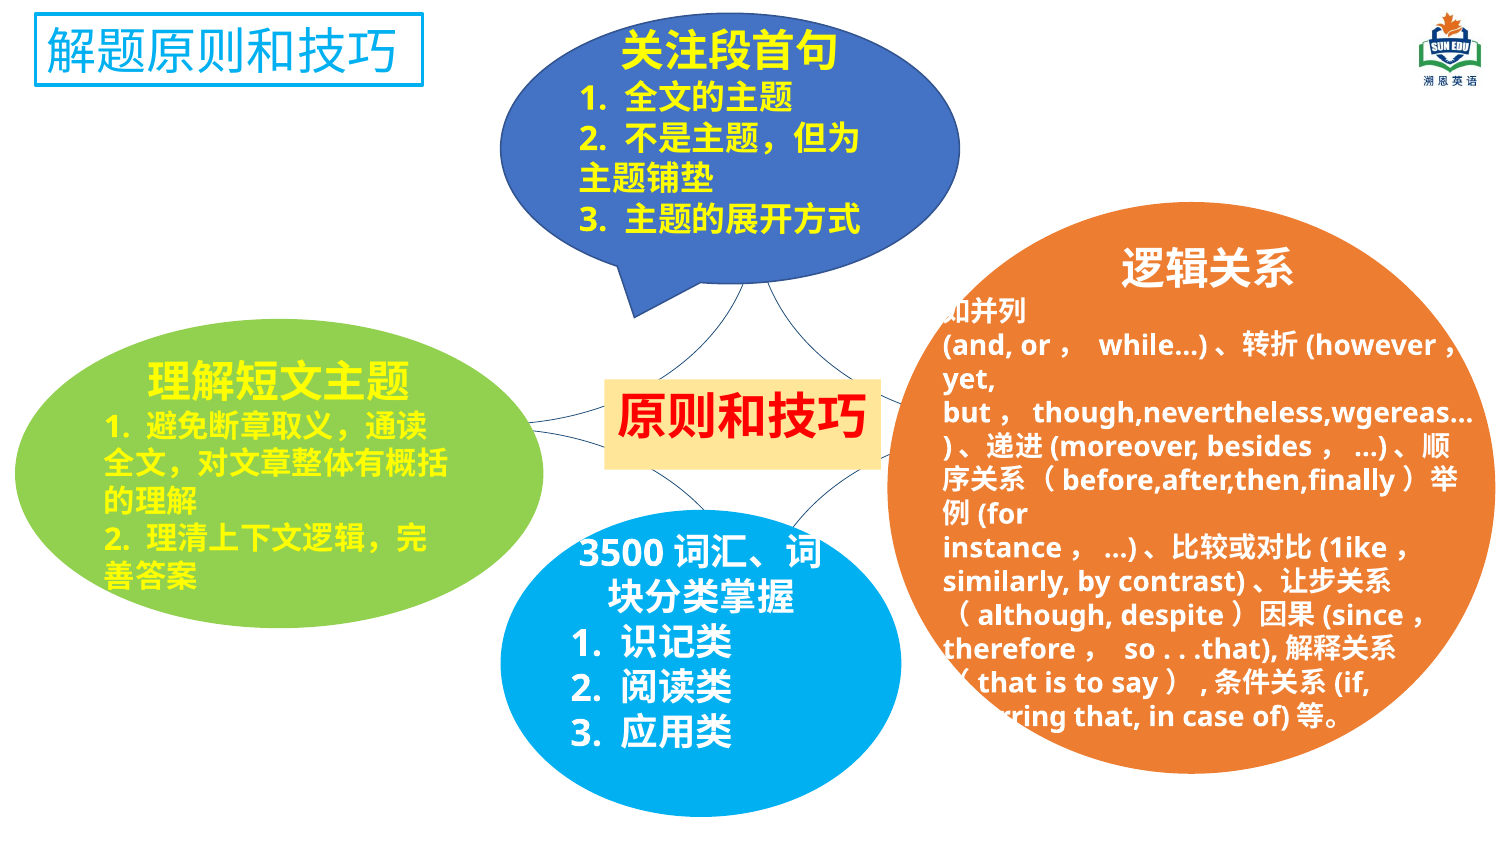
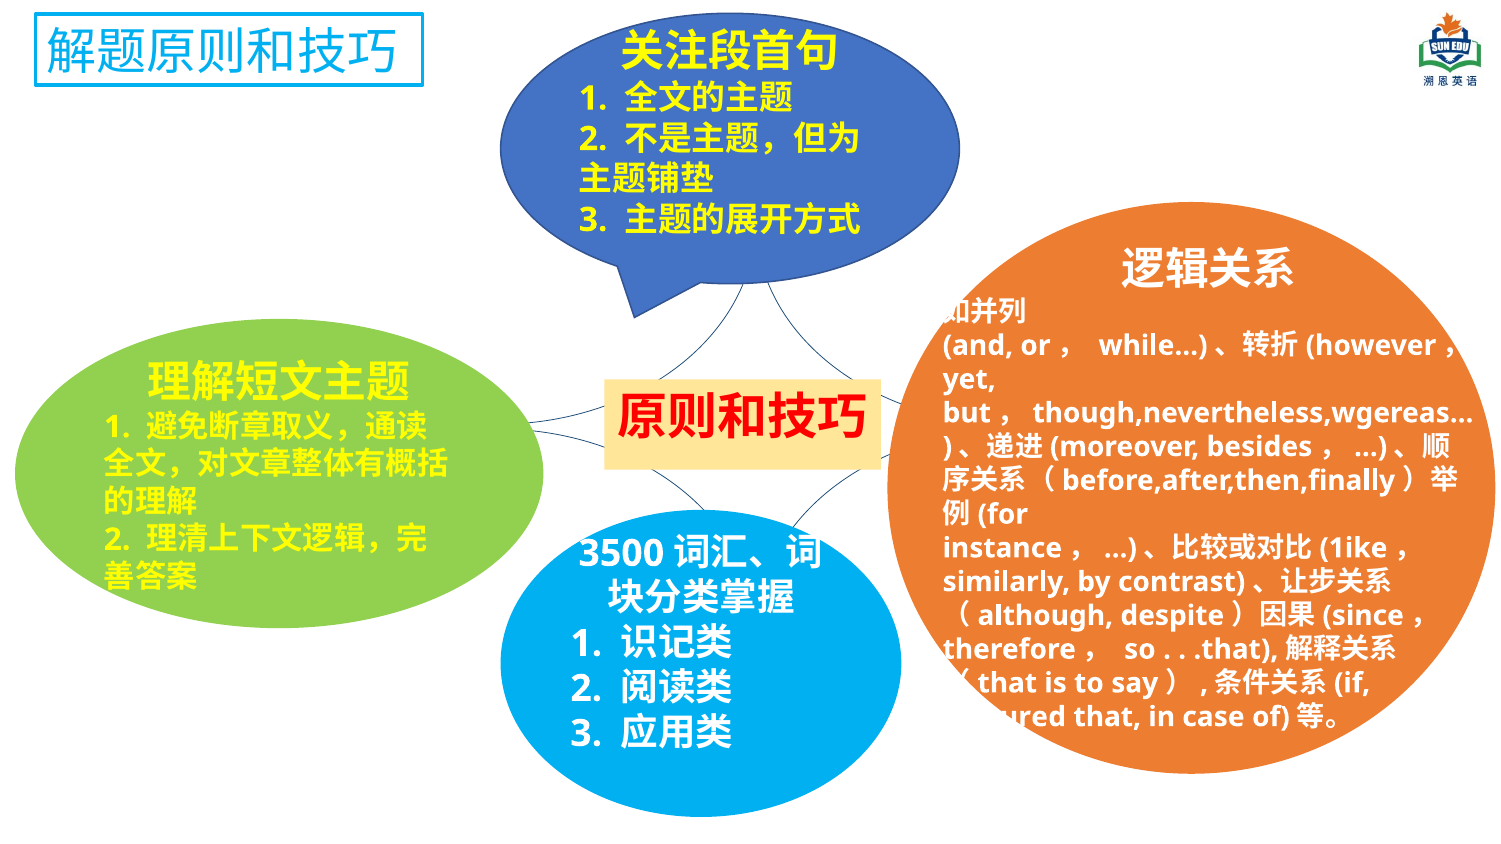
referring: referring -> matured (1004, 717)
